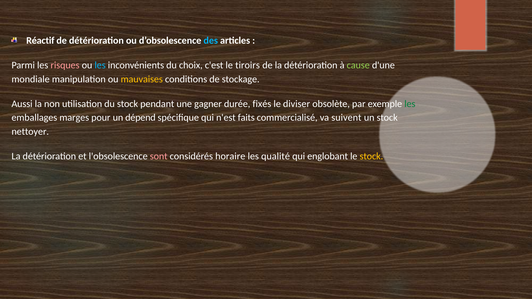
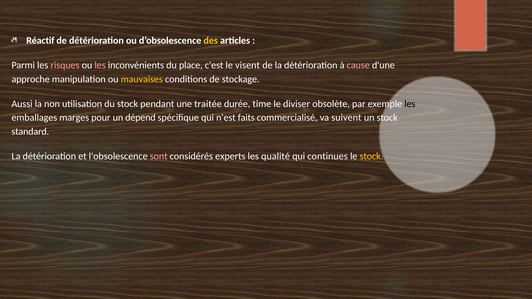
des colour: light blue -> yellow (211, 41)
les colour: light blue -> pink (100, 65)
choix: choix -> place (191, 65)
tiroirs: tiroirs -> visent (248, 65)
cause colour: light green -> pink (358, 65)
mondiale: mondiale -> approche (31, 79)
gagner: gagner -> traitée (208, 104)
fixés: fixés -> time (262, 104)
les colour: green -> black (410, 104)
nettoyer: nettoyer -> standard (30, 132)
horaire: horaire -> experts (230, 156)
englobant: englobant -> continues (328, 156)
